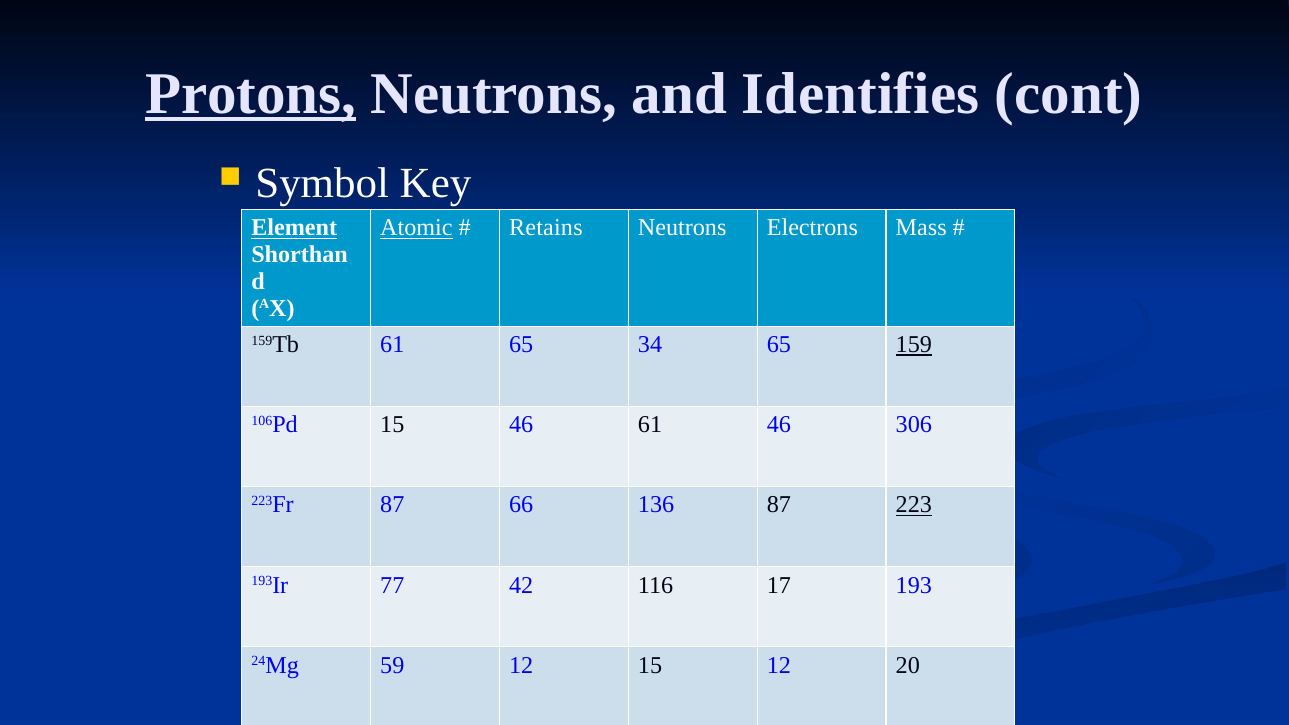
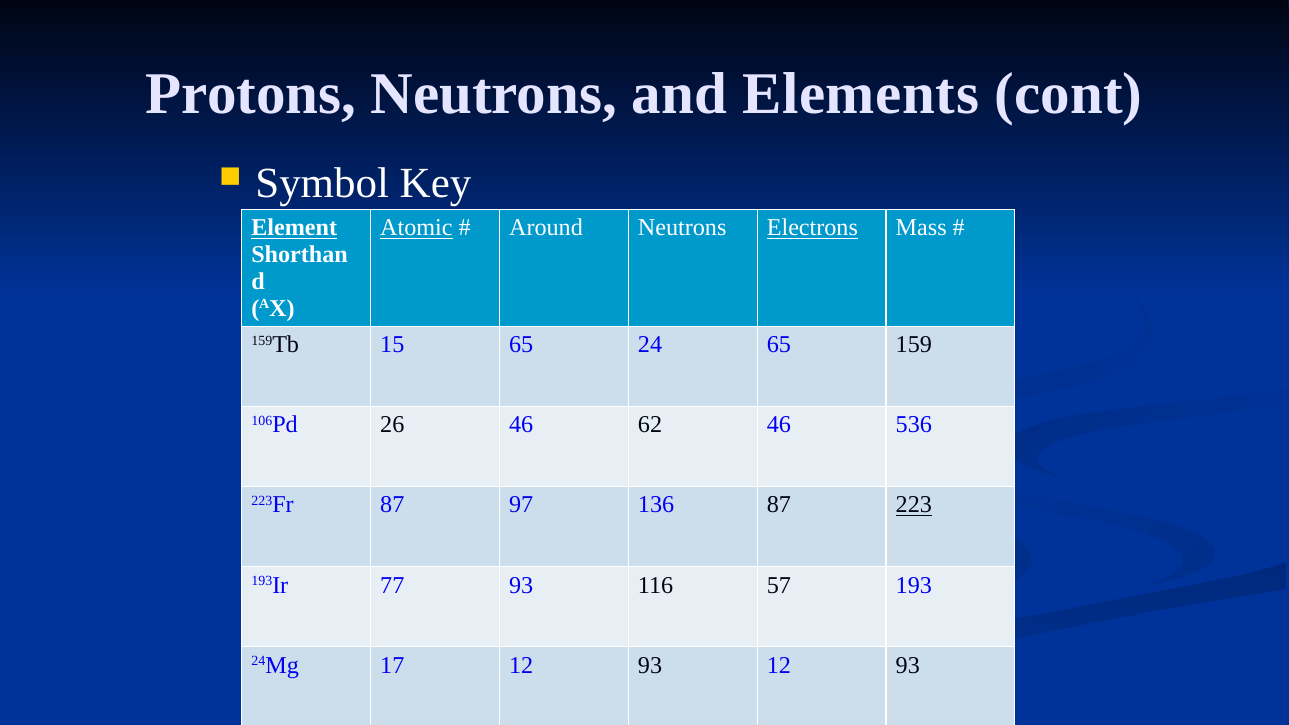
Protons underline: present -> none (250, 94)
Identifies: Identifies -> Elements (861, 94)
Retains: Retains -> Around (546, 228)
Electrons underline: none -> present (812, 228)
159Tb 61: 61 -> 15 (392, 345)
34: 34 -> 24 (650, 345)
159 underline: present -> none (914, 345)
106Pd 15: 15 -> 26 (392, 425)
46 61: 61 -> 62 (650, 425)
306: 306 -> 536 (914, 425)
66: 66 -> 97 (521, 505)
77 42: 42 -> 93 (521, 585)
17: 17 -> 57 (779, 585)
59: 59 -> 17 (392, 665)
15: 15 -> 93 (650, 665)
20: 20 -> 93 (908, 665)
